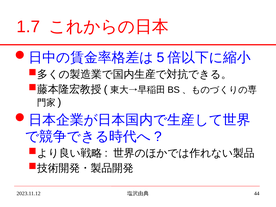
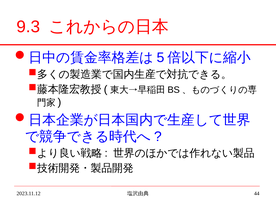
1.7: 1.7 -> 9.3 (28, 27)
